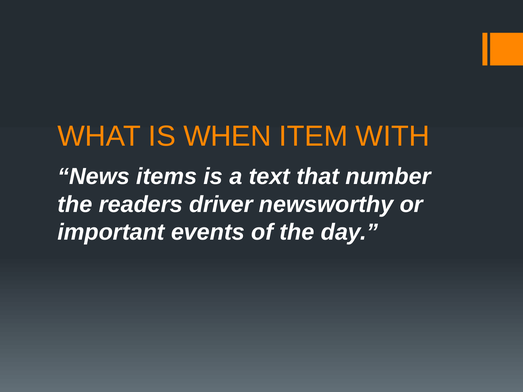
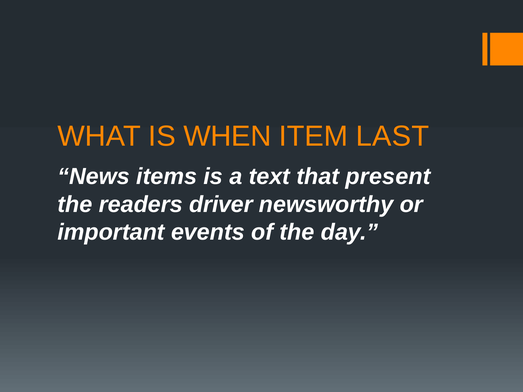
WITH: WITH -> LAST (393, 136)
number: number -> present (388, 177)
